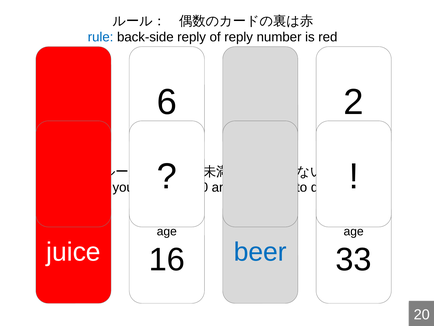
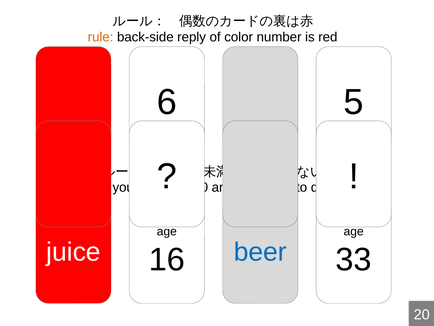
rule colour: blue -> orange (101, 37)
of reply: reply -> color (239, 37)
2: 2 -> 5 (354, 102)
